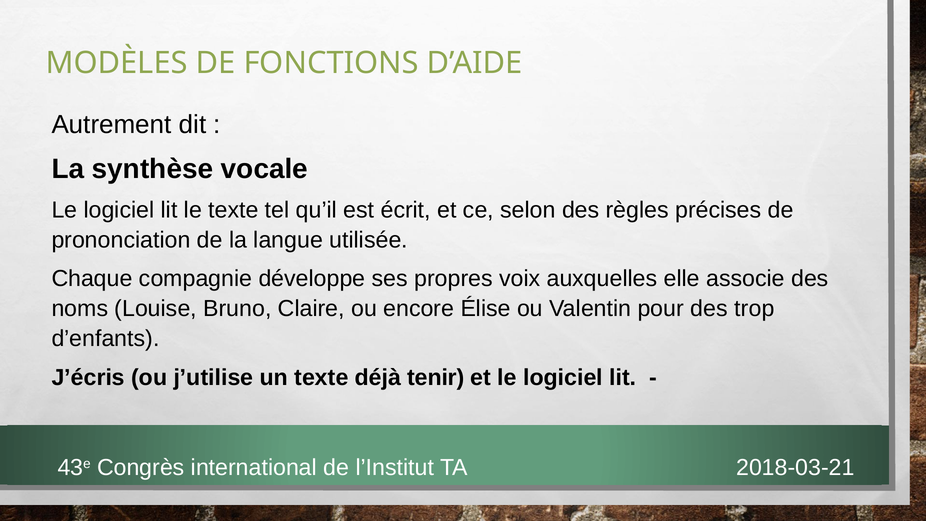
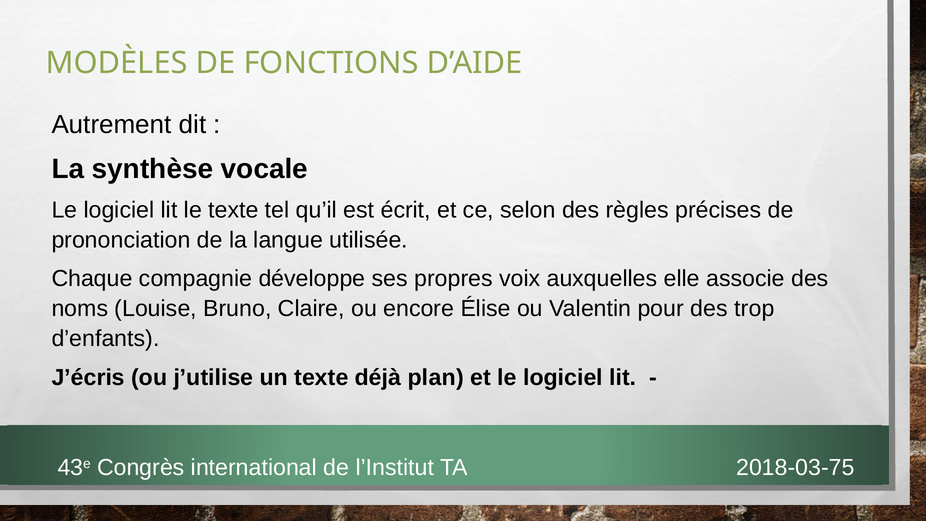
tenir: tenir -> plan (436, 377)
2018-03-21: 2018-03-21 -> 2018-03-75 (795, 468)
